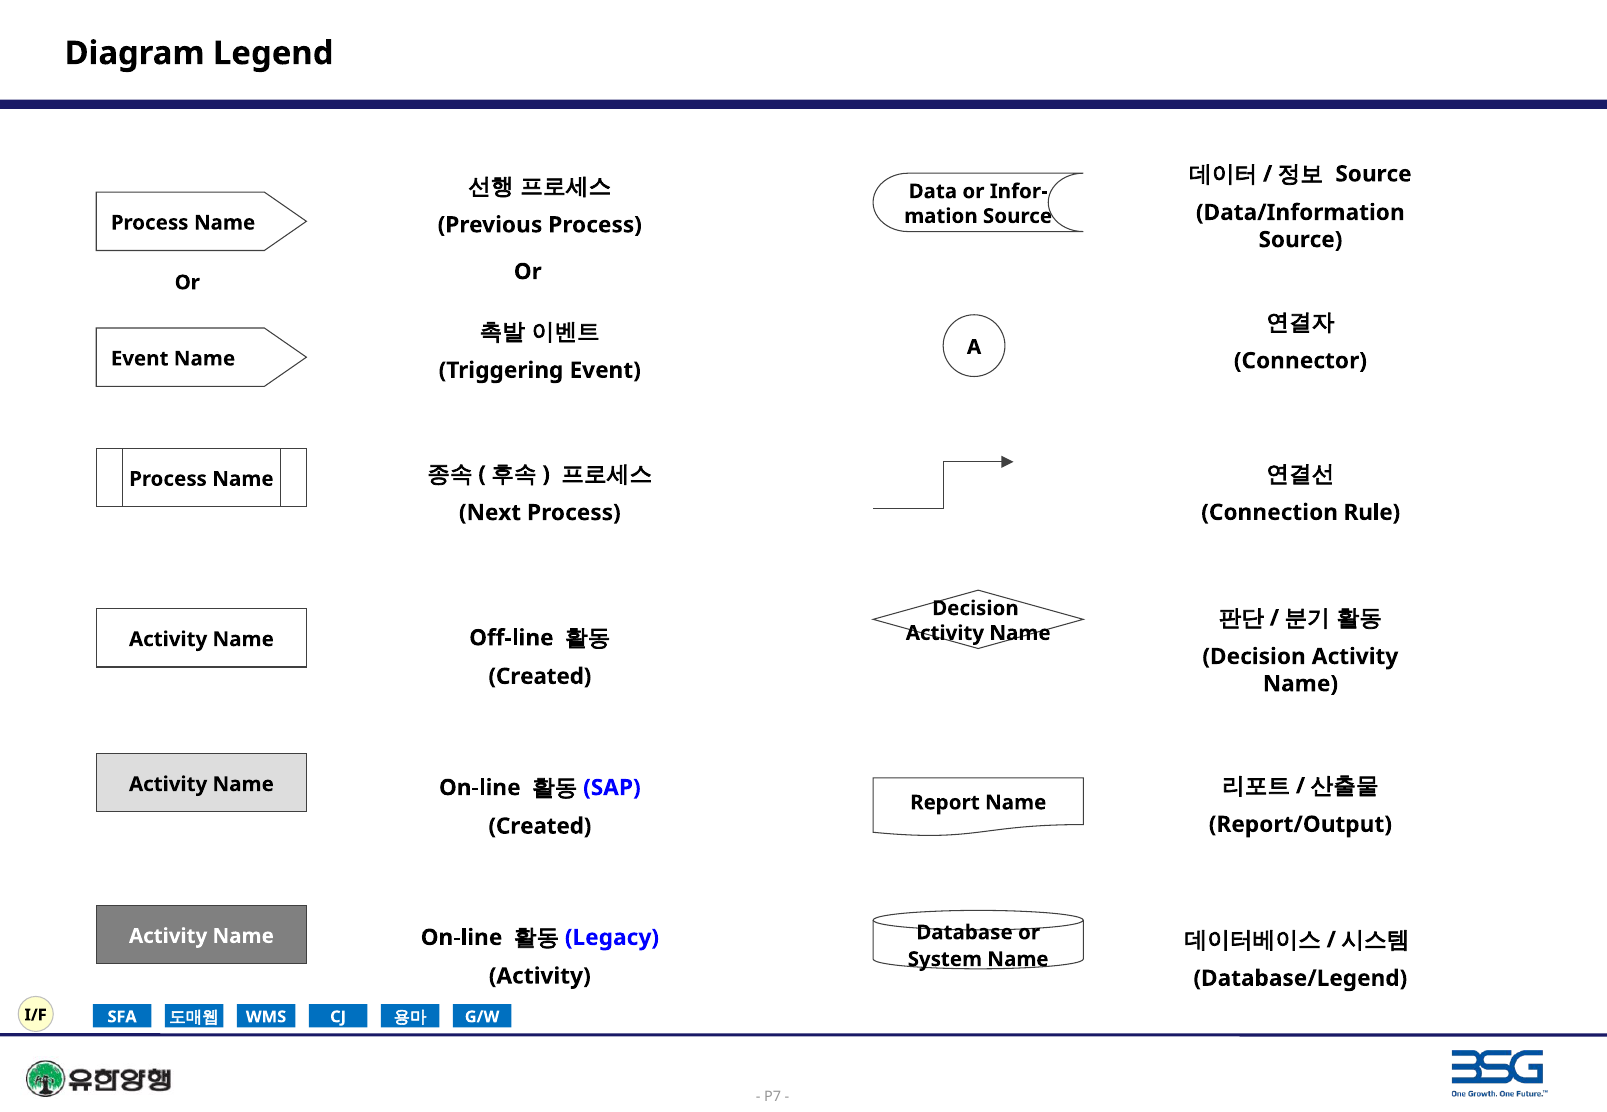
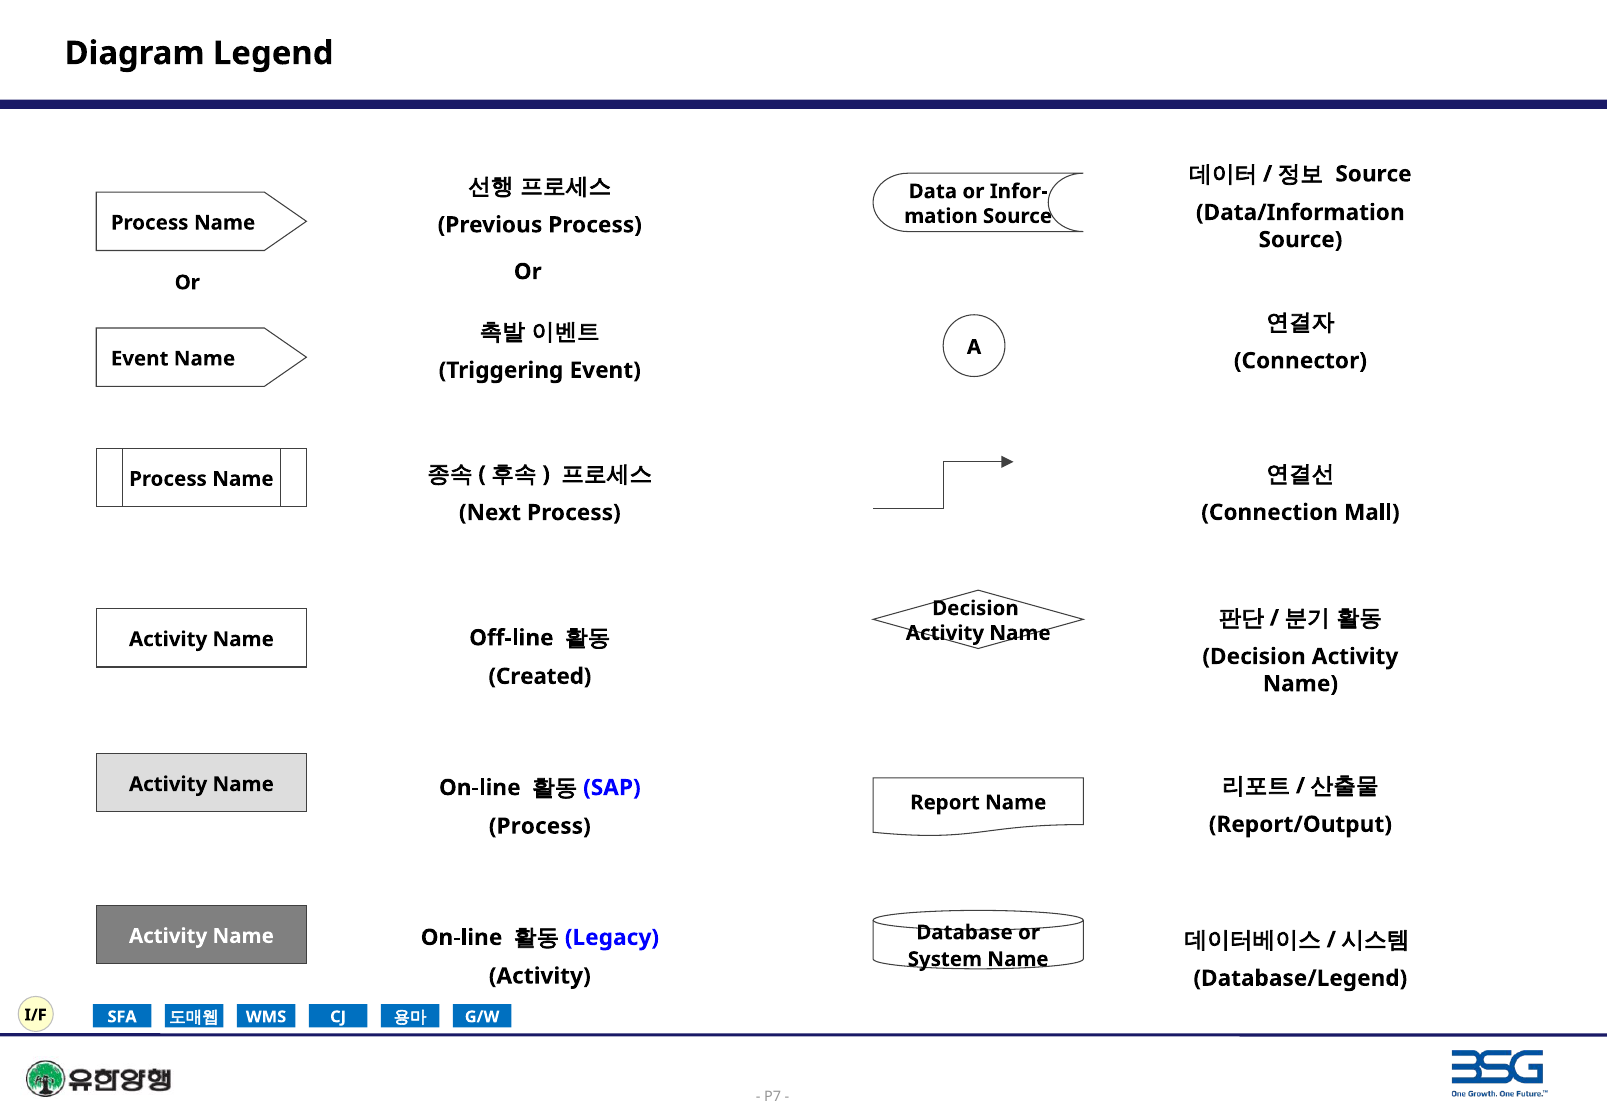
Rule: Rule -> Mall (1372, 513)
Created: Created -> Process (540, 827)
